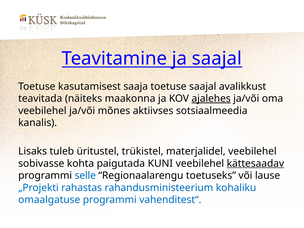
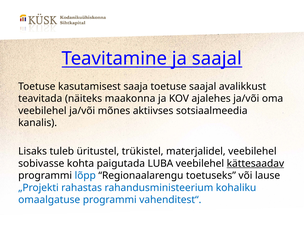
ajalehes underline: present -> none (211, 99)
KUNI: KUNI -> LUBA (160, 163)
selle: selle -> lõpp (85, 176)
